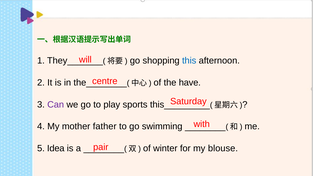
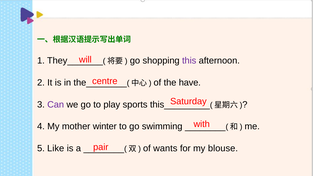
this colour: blue -> purple (189, 61)
father: father -> winter (105, 126)
Idea: Idea -> Like (56, 148)
winter: winter -> wants (165, 148)
